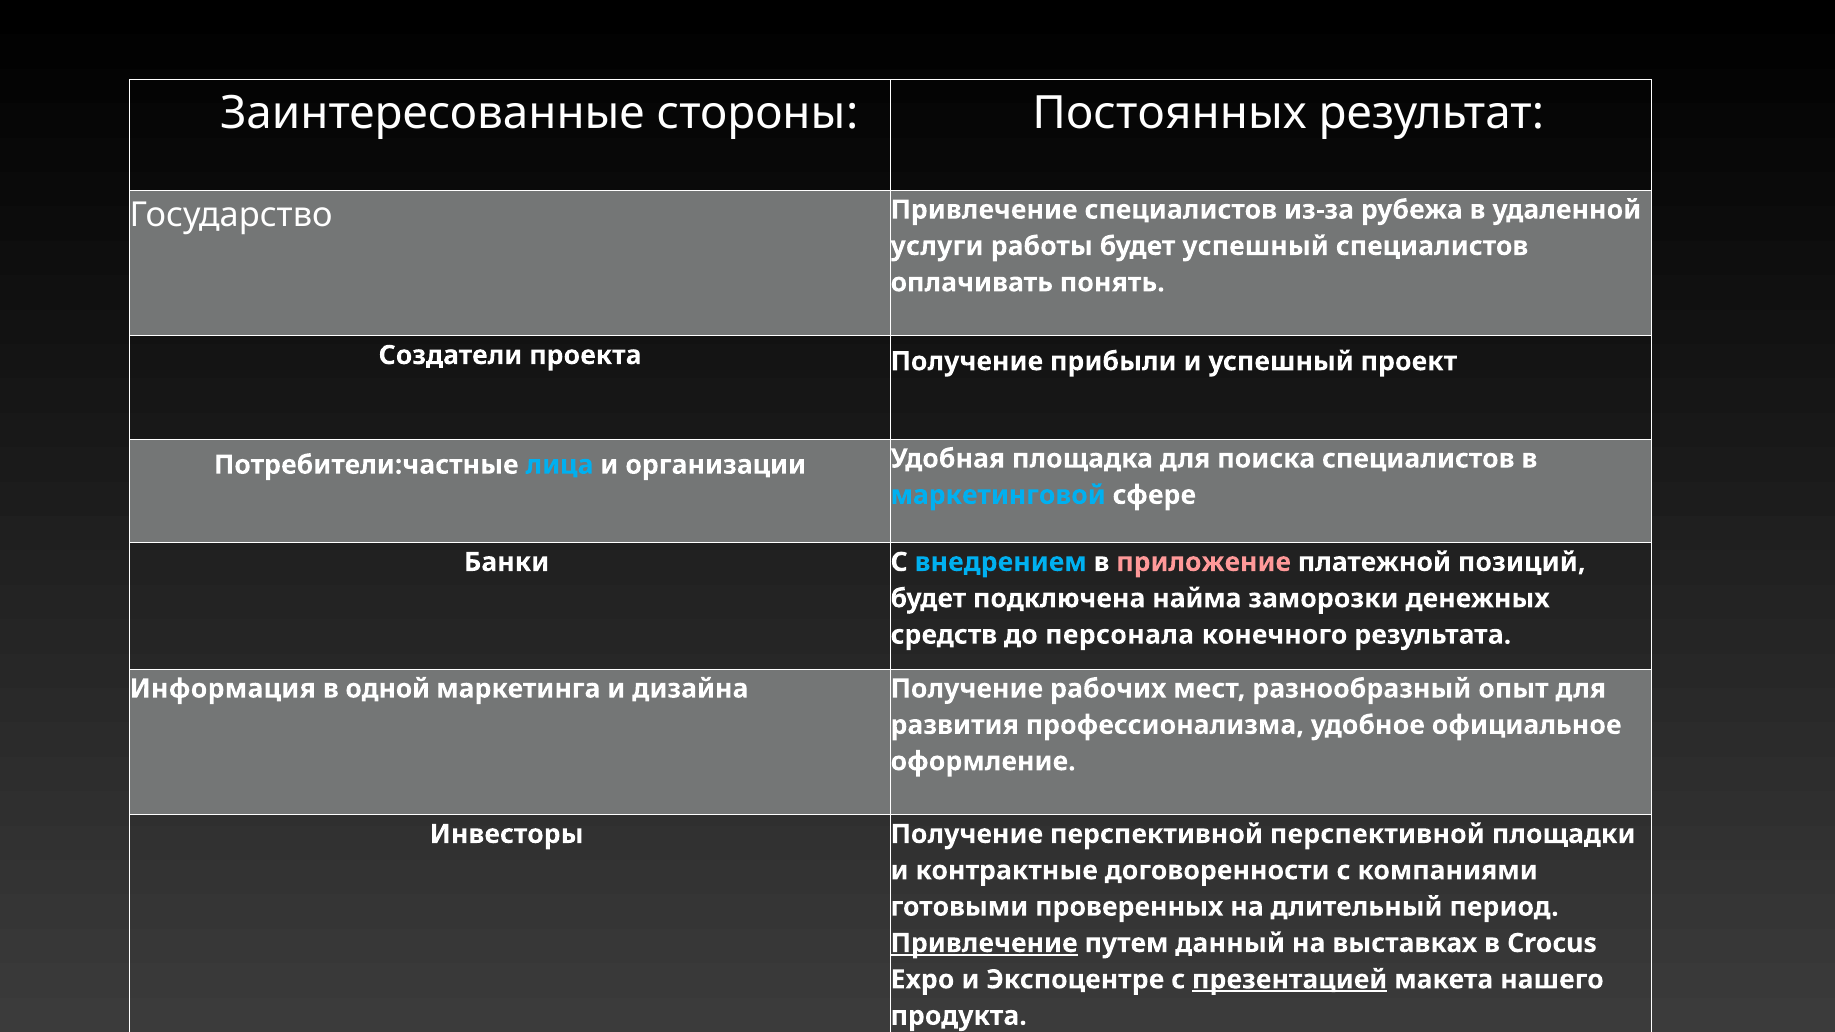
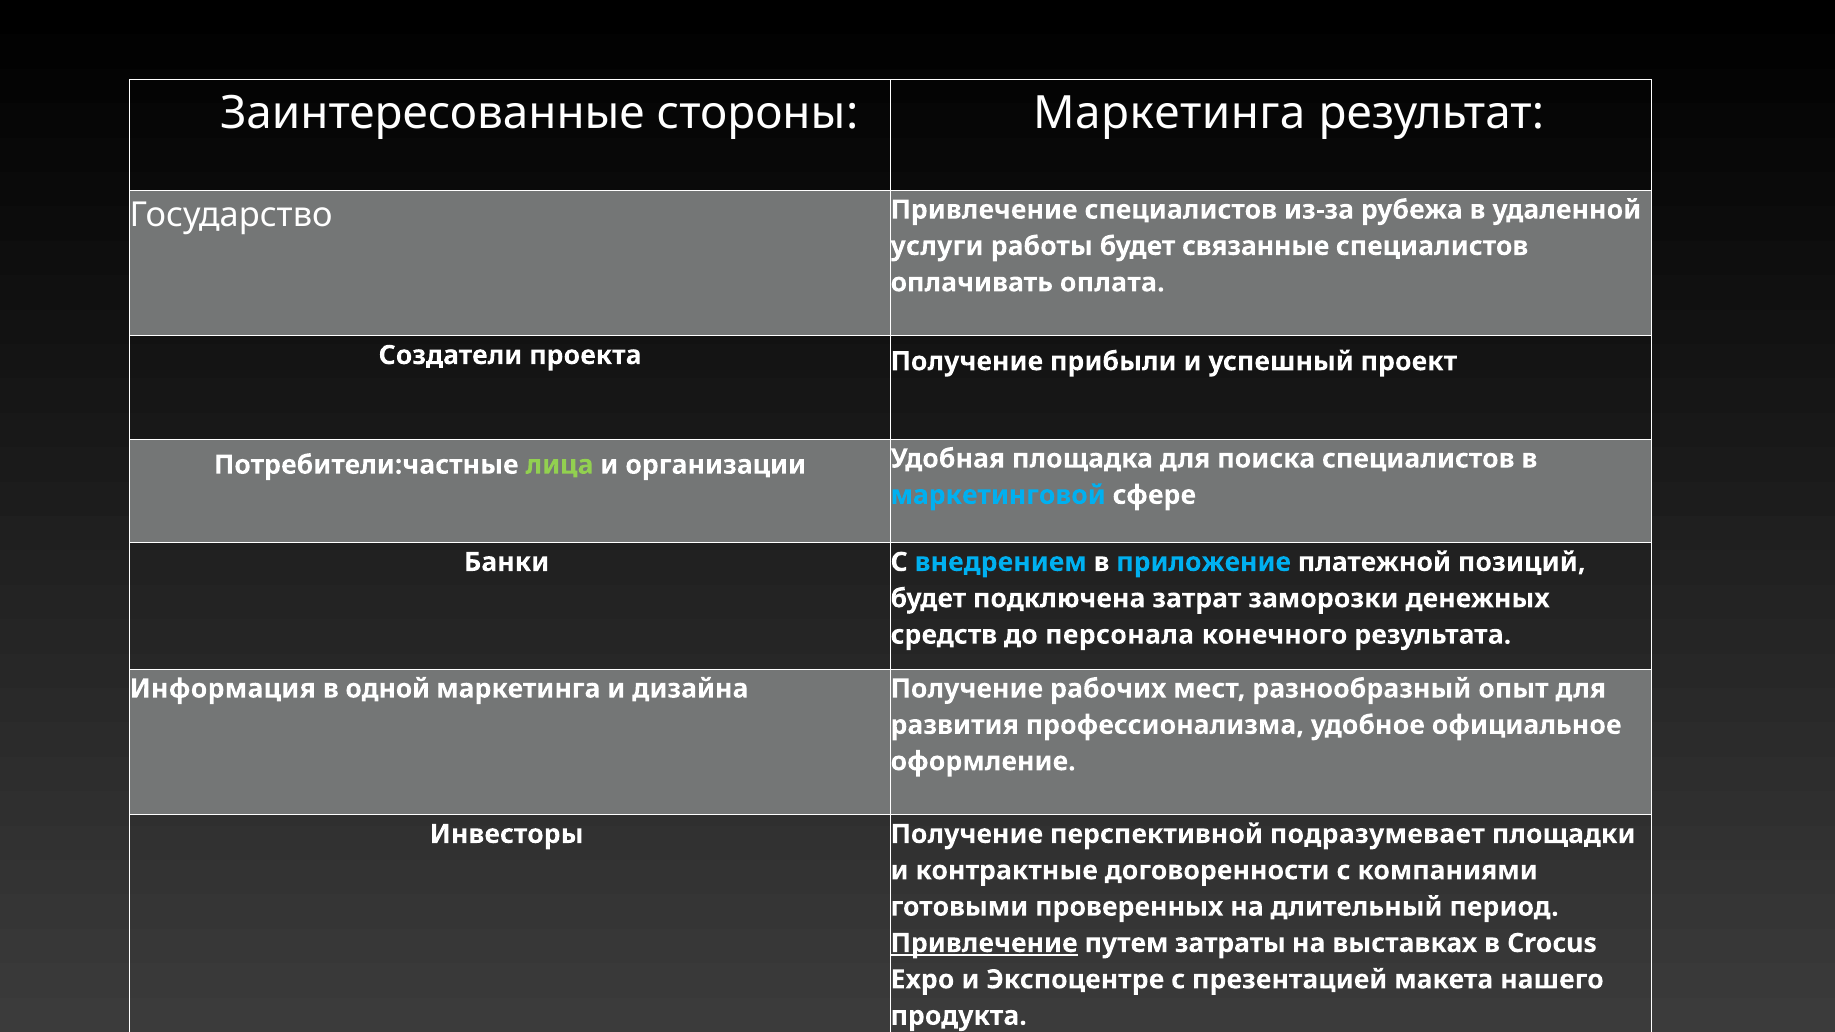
стороны Постоянных: Постоянных -> Маркетинга (1169, 114)
будет успешный: успешный -> связанные (1256, 246)
понять: понять -> оплата (1112, 283)
лица colour: light blue -> light green (560, 465)
приложение colour: pink -> light blue (1204, 562)
найма: найма -> затрат (1197, 599)
перспективной перспективной: перспективной -> подразумевает (1377, 834)
данный: данный -> затраты (1230, 943)
презентацией underline: present -> none (1290, 980)
